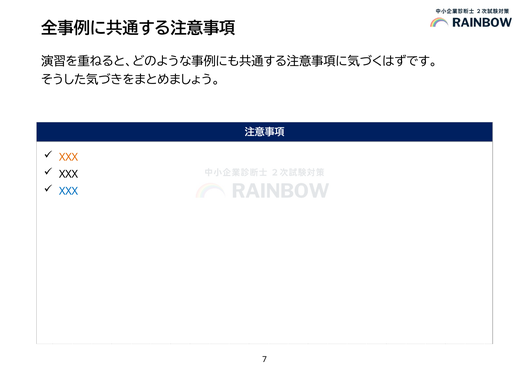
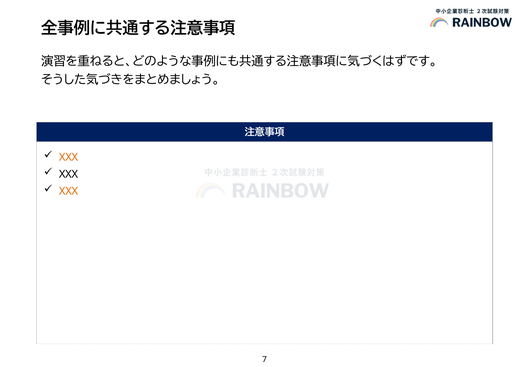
XXX colour: blue -> orange (69, 191)
